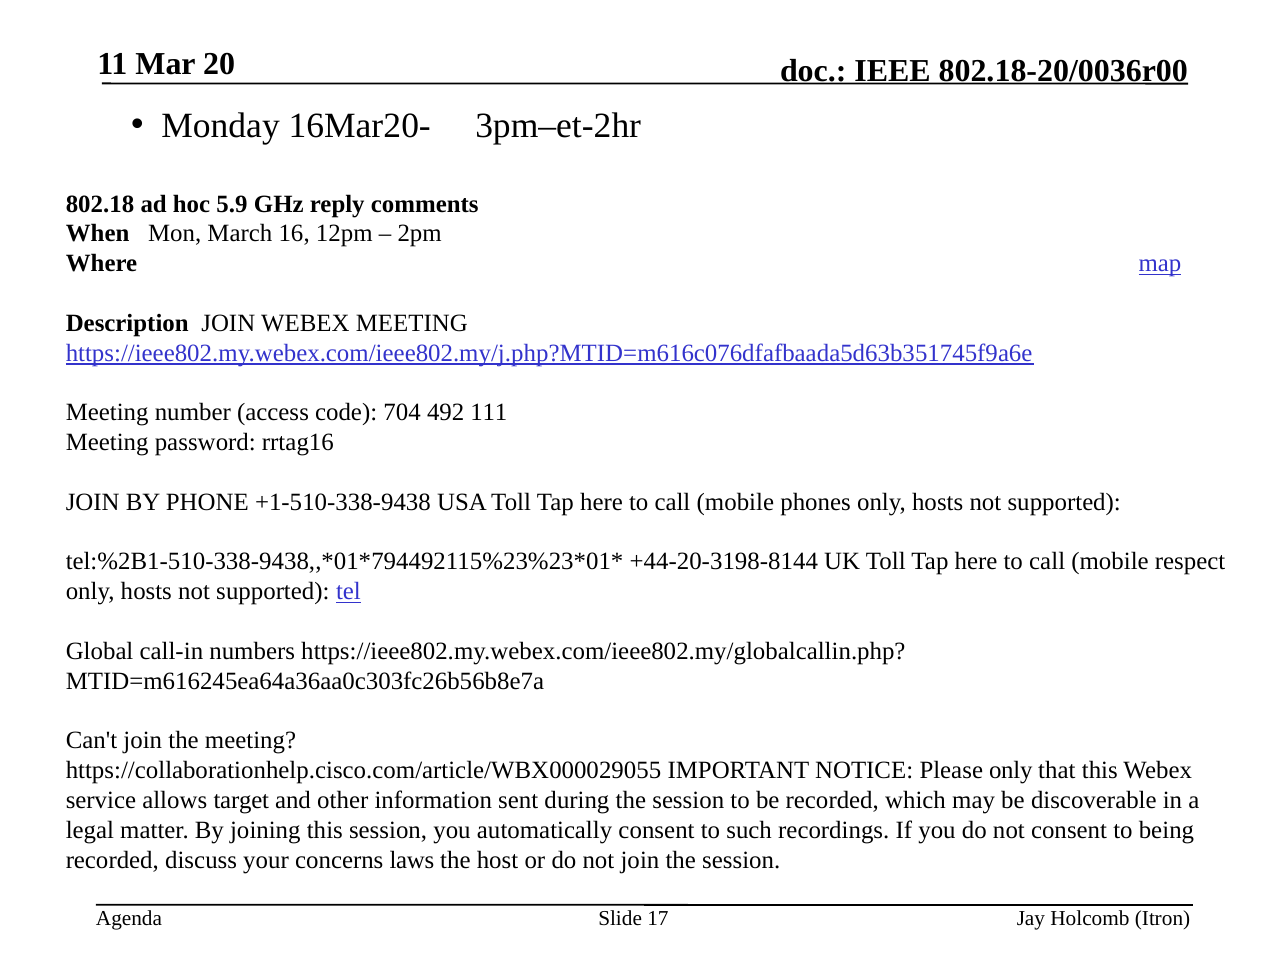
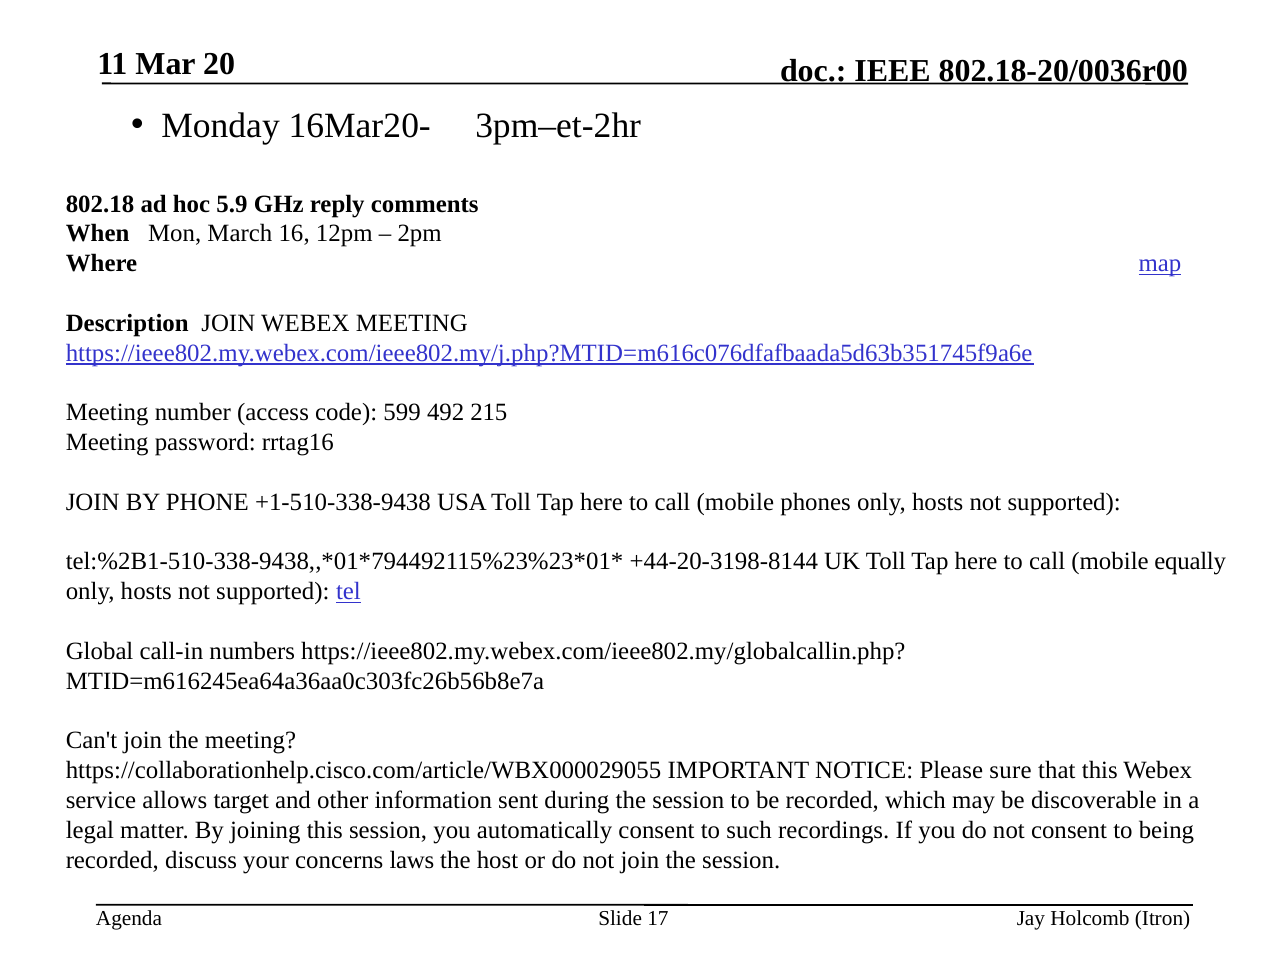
704: 704 -> 599 (402, 413)
111: 111 -> 215 (489, 413)
respect: respect -> equally (1190, 562)
Please only: only -> sure (1011, 771)
